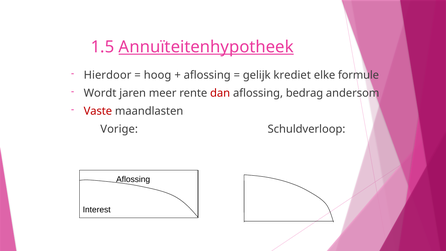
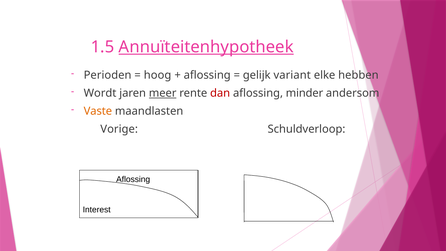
Hierdoor: Hierdoor -> Perioden (108, 75)
krediet: krediet -> variant (292, 75)
formule: formule -> hebben (358, 75)
meer underline: none -> present (163, 93)
bedrag: bedrag -> minder (304, 93)
Vaste colour: red -> orange (98, 111)
